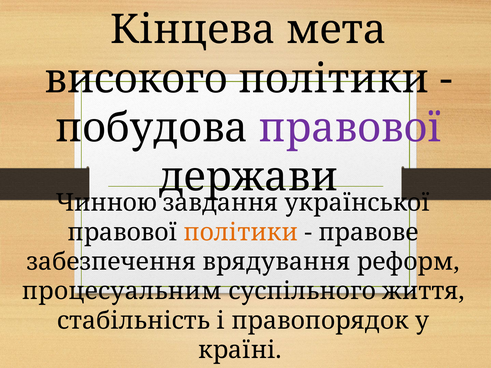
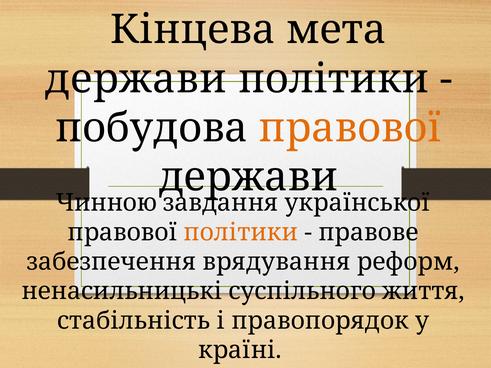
високого: високого -> держави (136, 79)
правової colour: purple -> orange (350, 128)
процесуальним: процесуальним -> ненасильницькі (122, 291)
